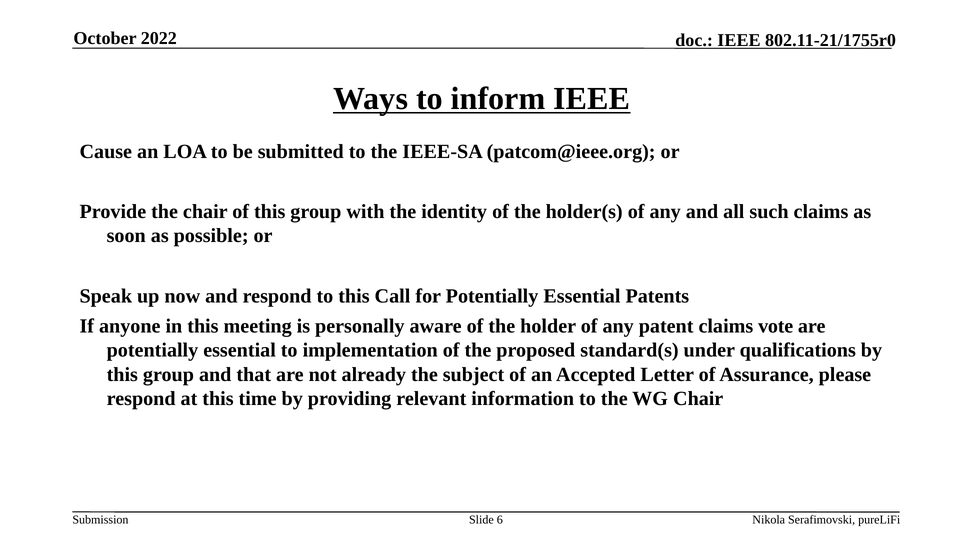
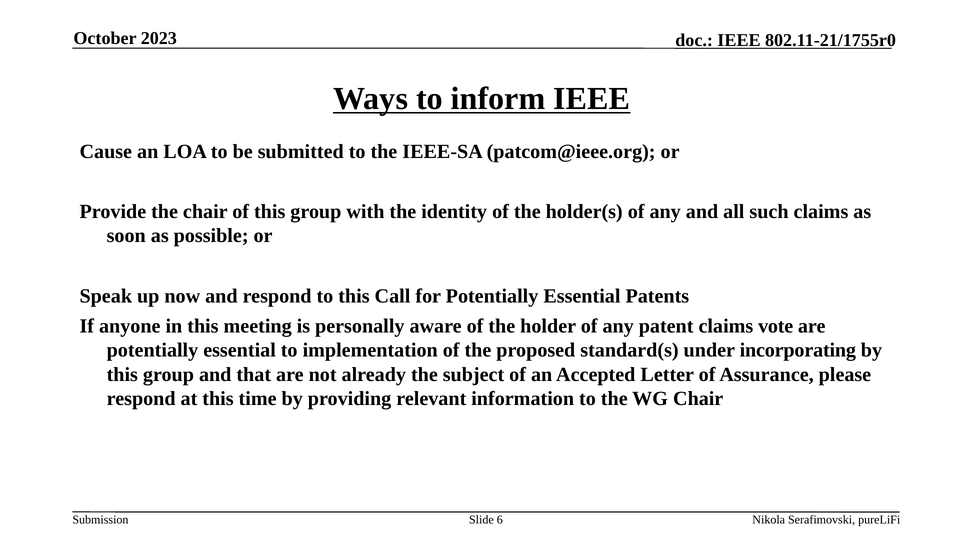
2022: 2022 -> 2023 (159, 38)
qualifications: qualifications -> incorporating (798, 351)
